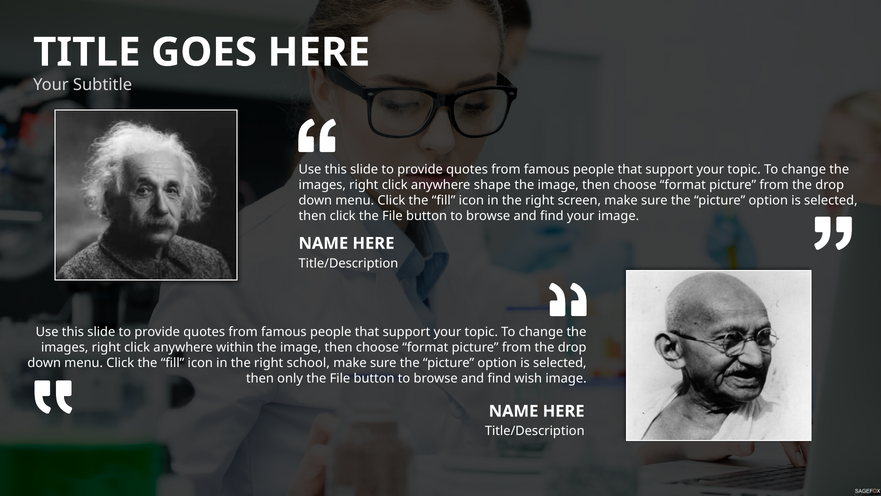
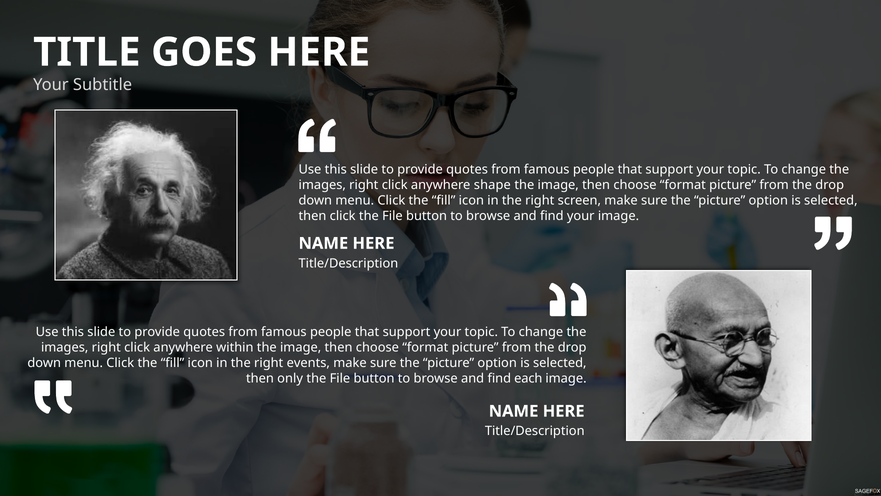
school: school -> events (308, 363)
wish: wish -> each (528, 378)
